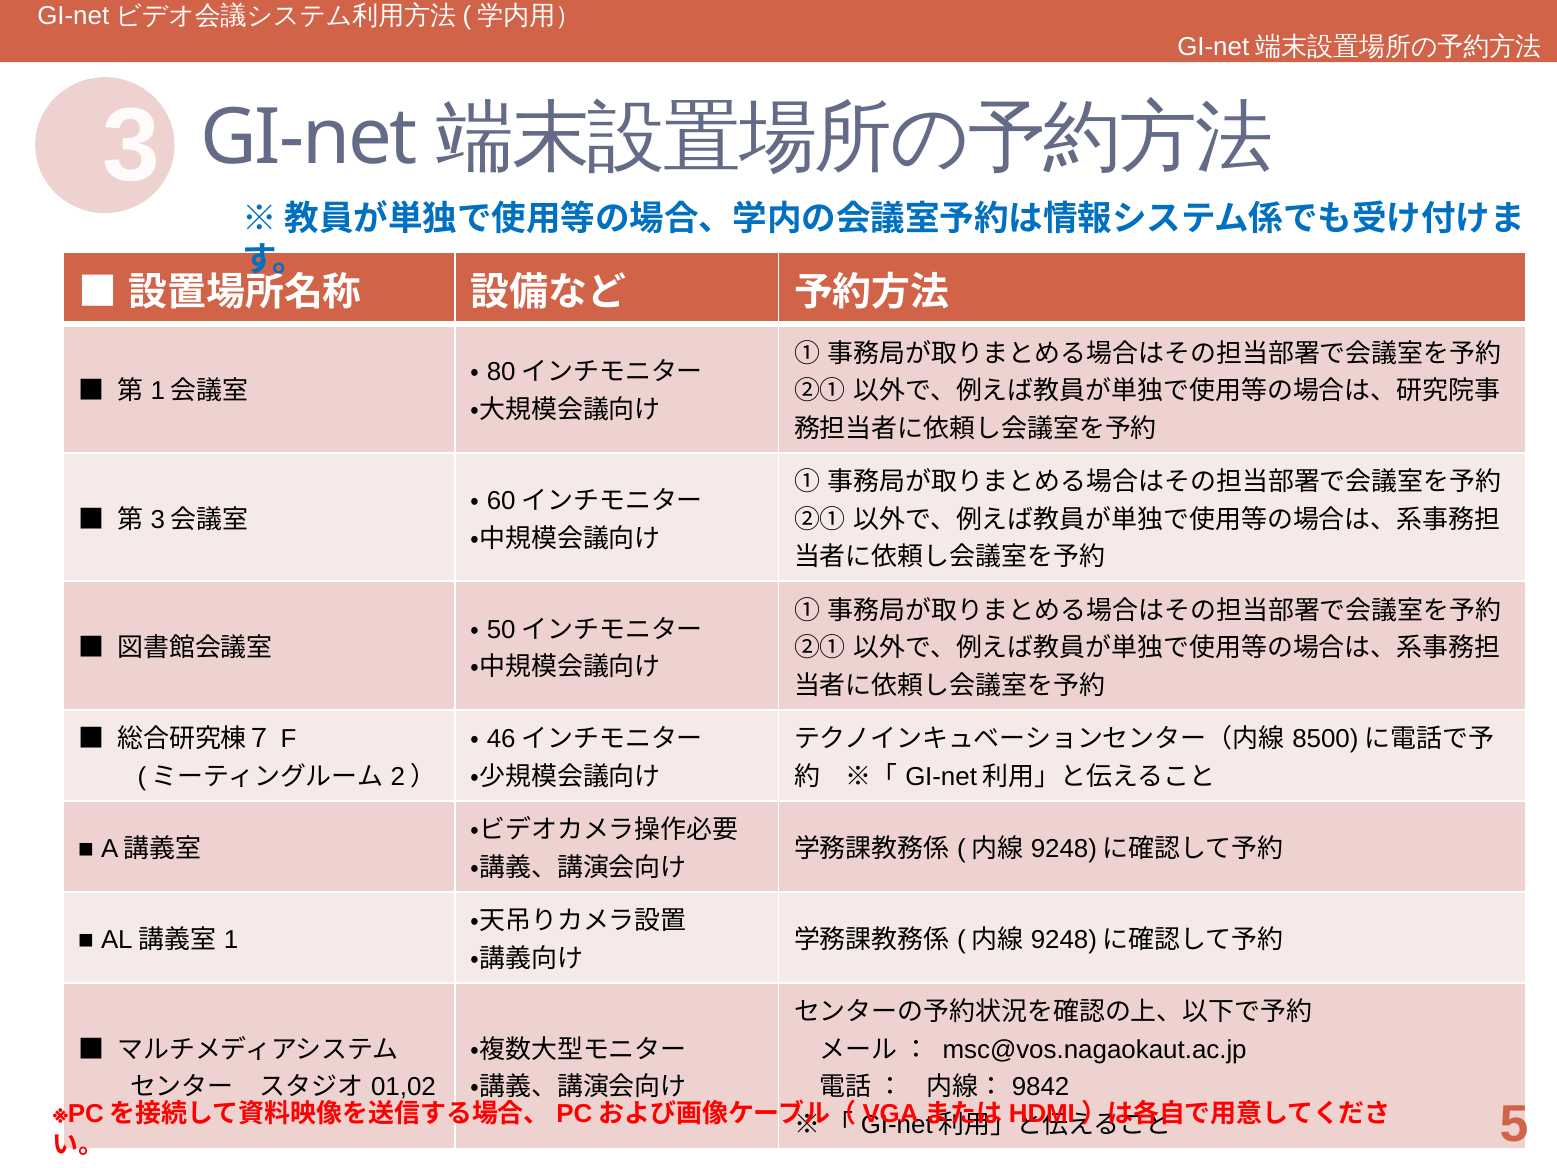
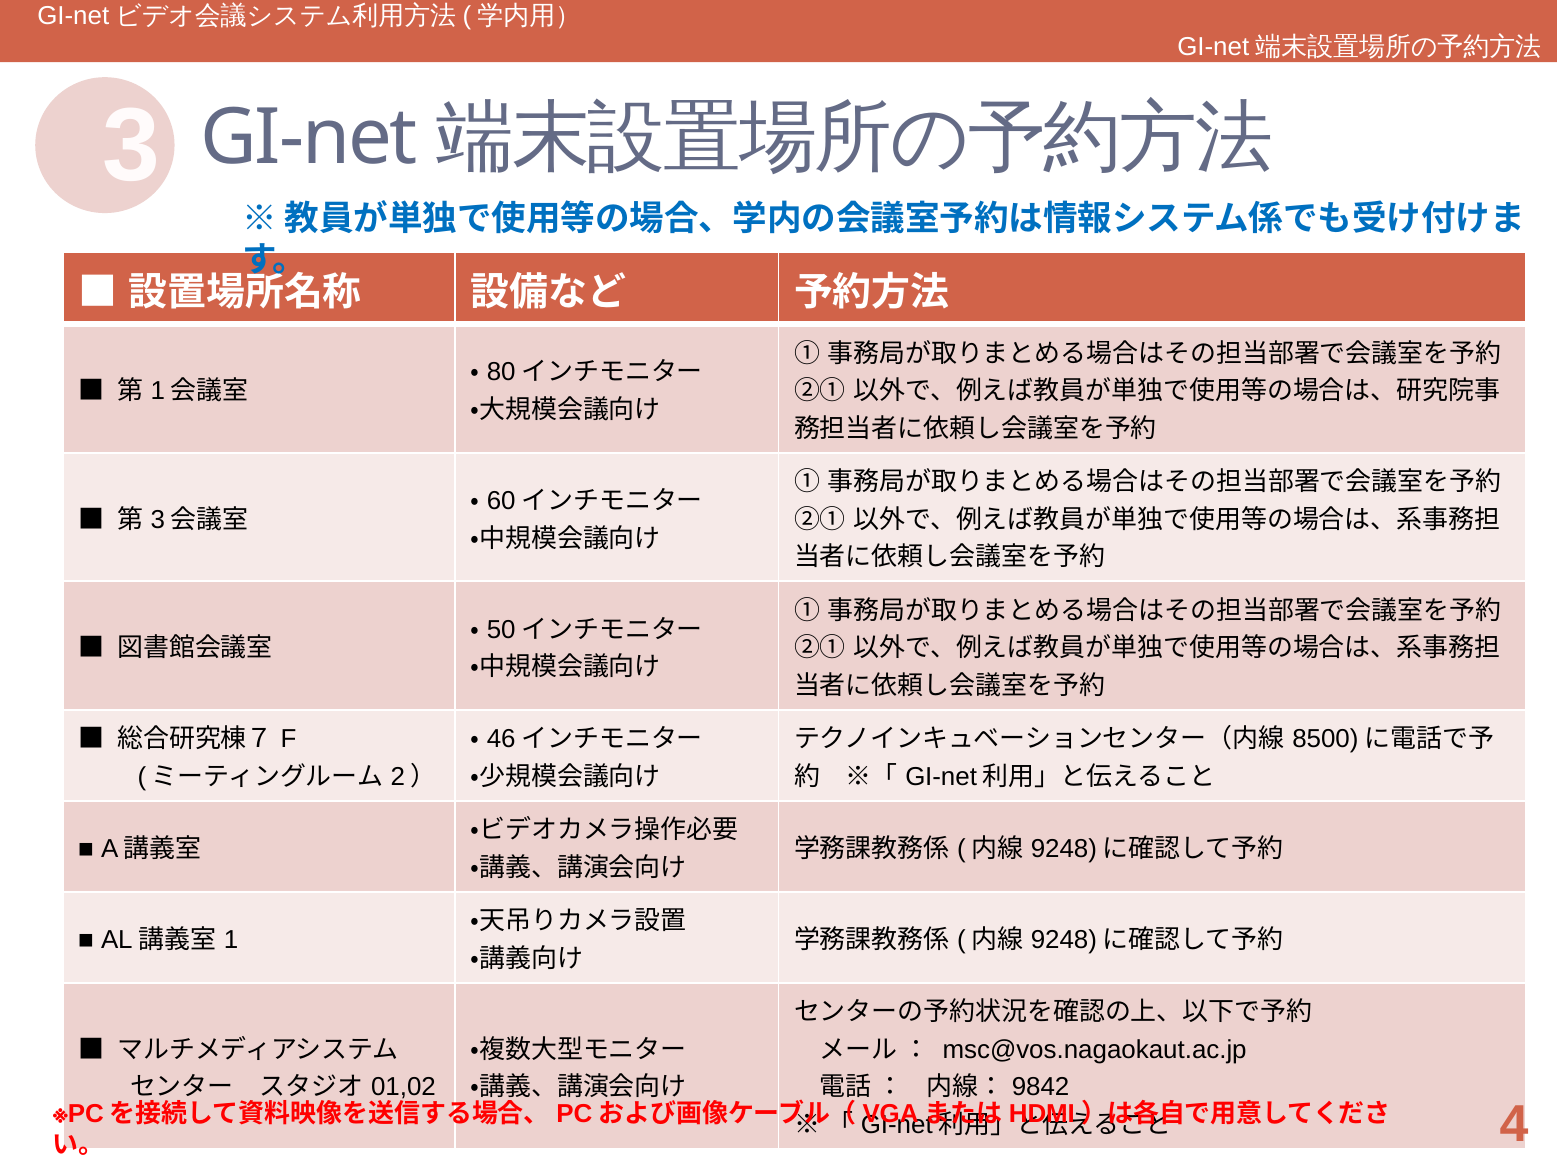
5: 5 -> 4 (1514, 1124)
